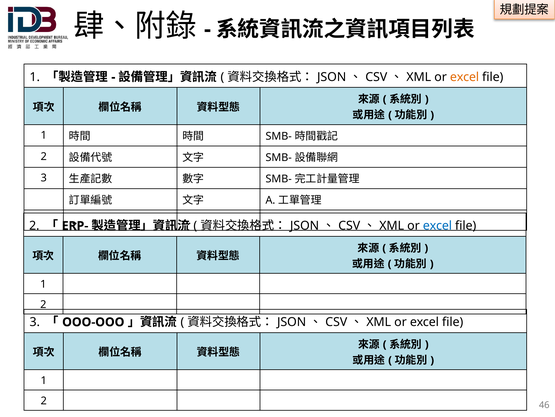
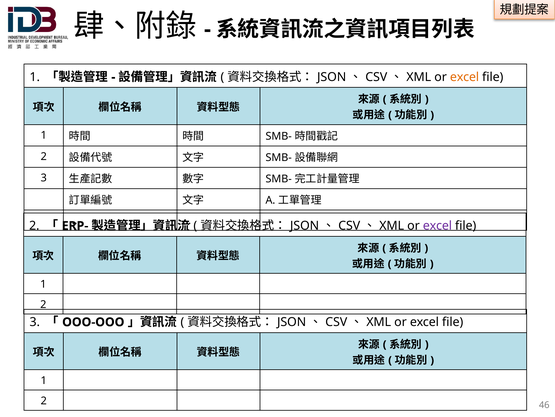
excel colour: blue -> purple (437, 225)
